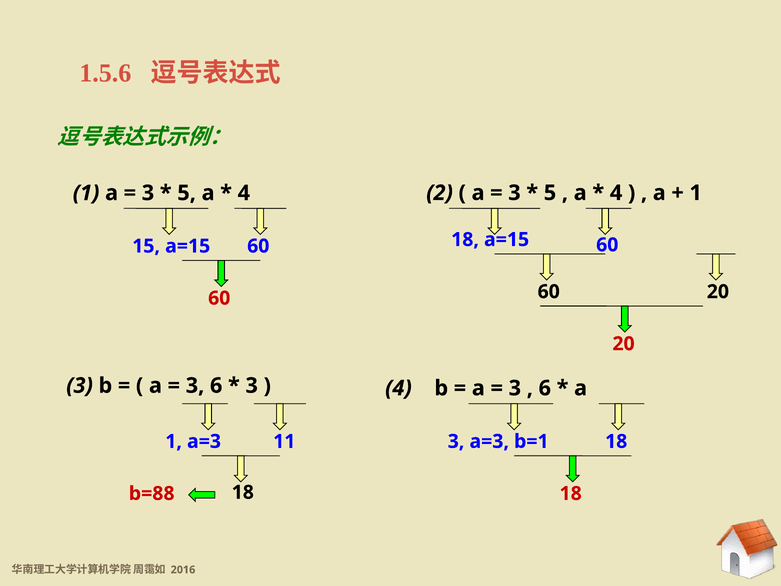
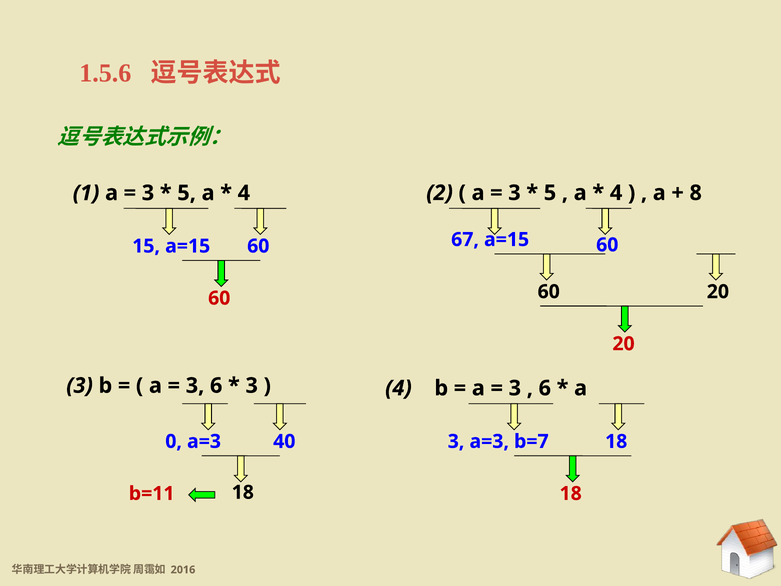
1: 1 -> 8 (696, 193)
18: 18 -> 67 (465, 240)
1: 1 -> 0 (174, 441)
11: 11 -> 40 (284, 441)
b=1: b=1 -> b=7 (531, 441)
b=88: b=88 -> b=11 (152, 493)
